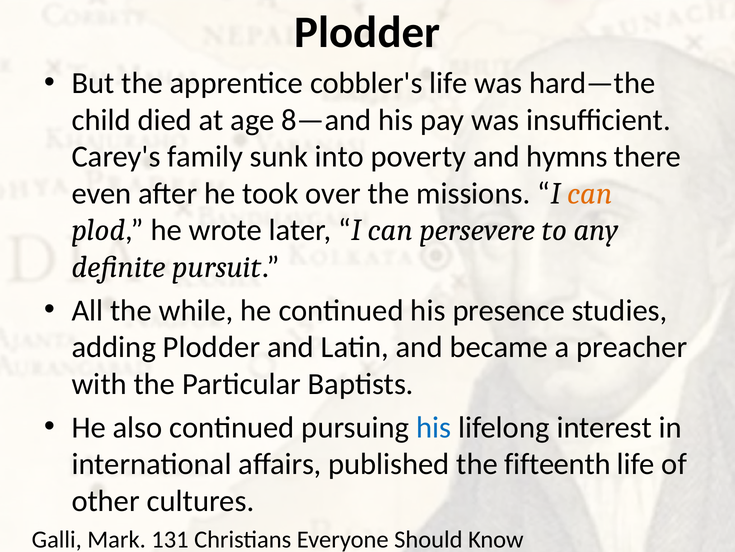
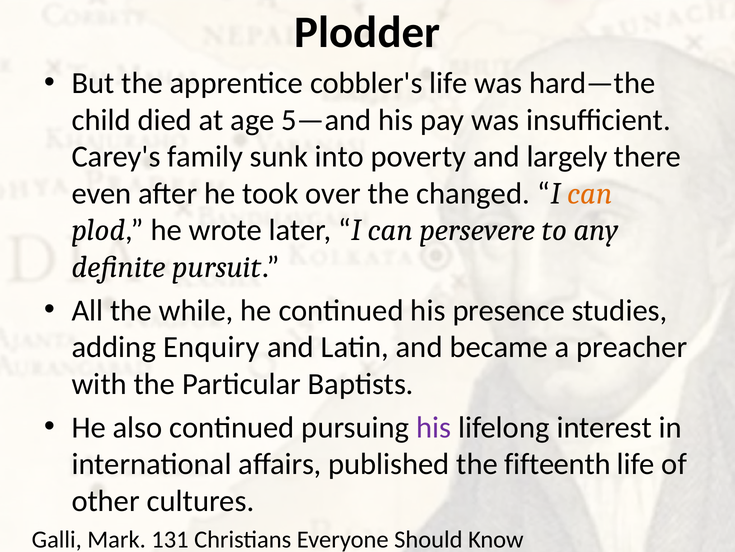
8—and: 8—and -> 5—and (326, 120)
hymns: hymns -> largely (567, 157)
missions: missions -> changed (473, 193)
adding Plodder: Plodder -> Enquiry (211, 347)
his colour: blue -> purple (434, 427)
